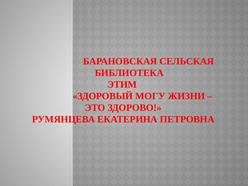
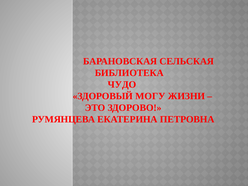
ЭТИМ: ЭТИМ -> ЧУДО (122, 85)
